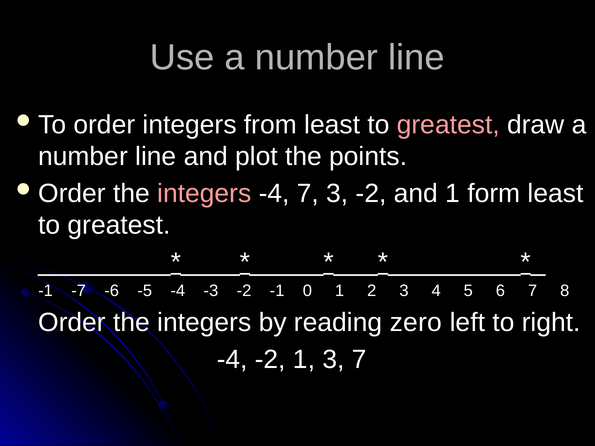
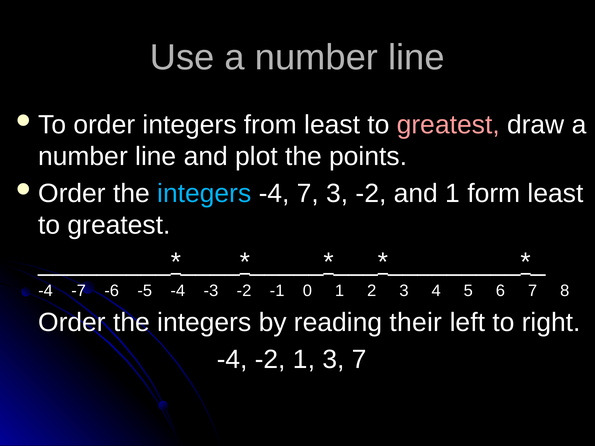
integers colour: pink -> light blue (204, 194)
-1: -1 -> -4 (46, 291)
zero: zero -> their (416, 323)
